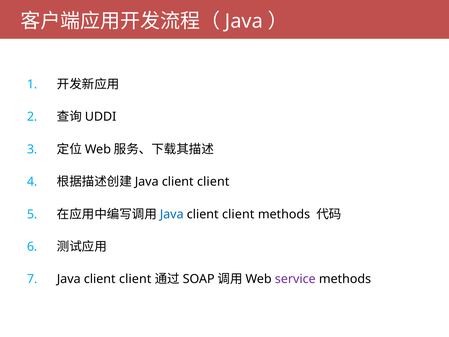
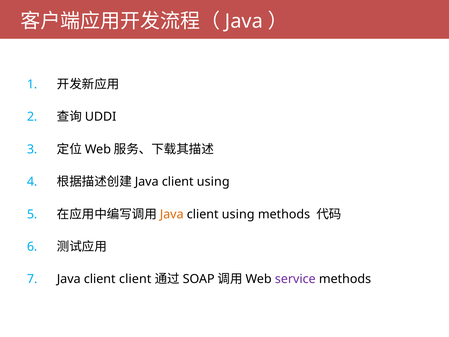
client: client -> using (213, 182)
Java colour: blue -> orange (172, 214)
client: client -> using (238, 214)
